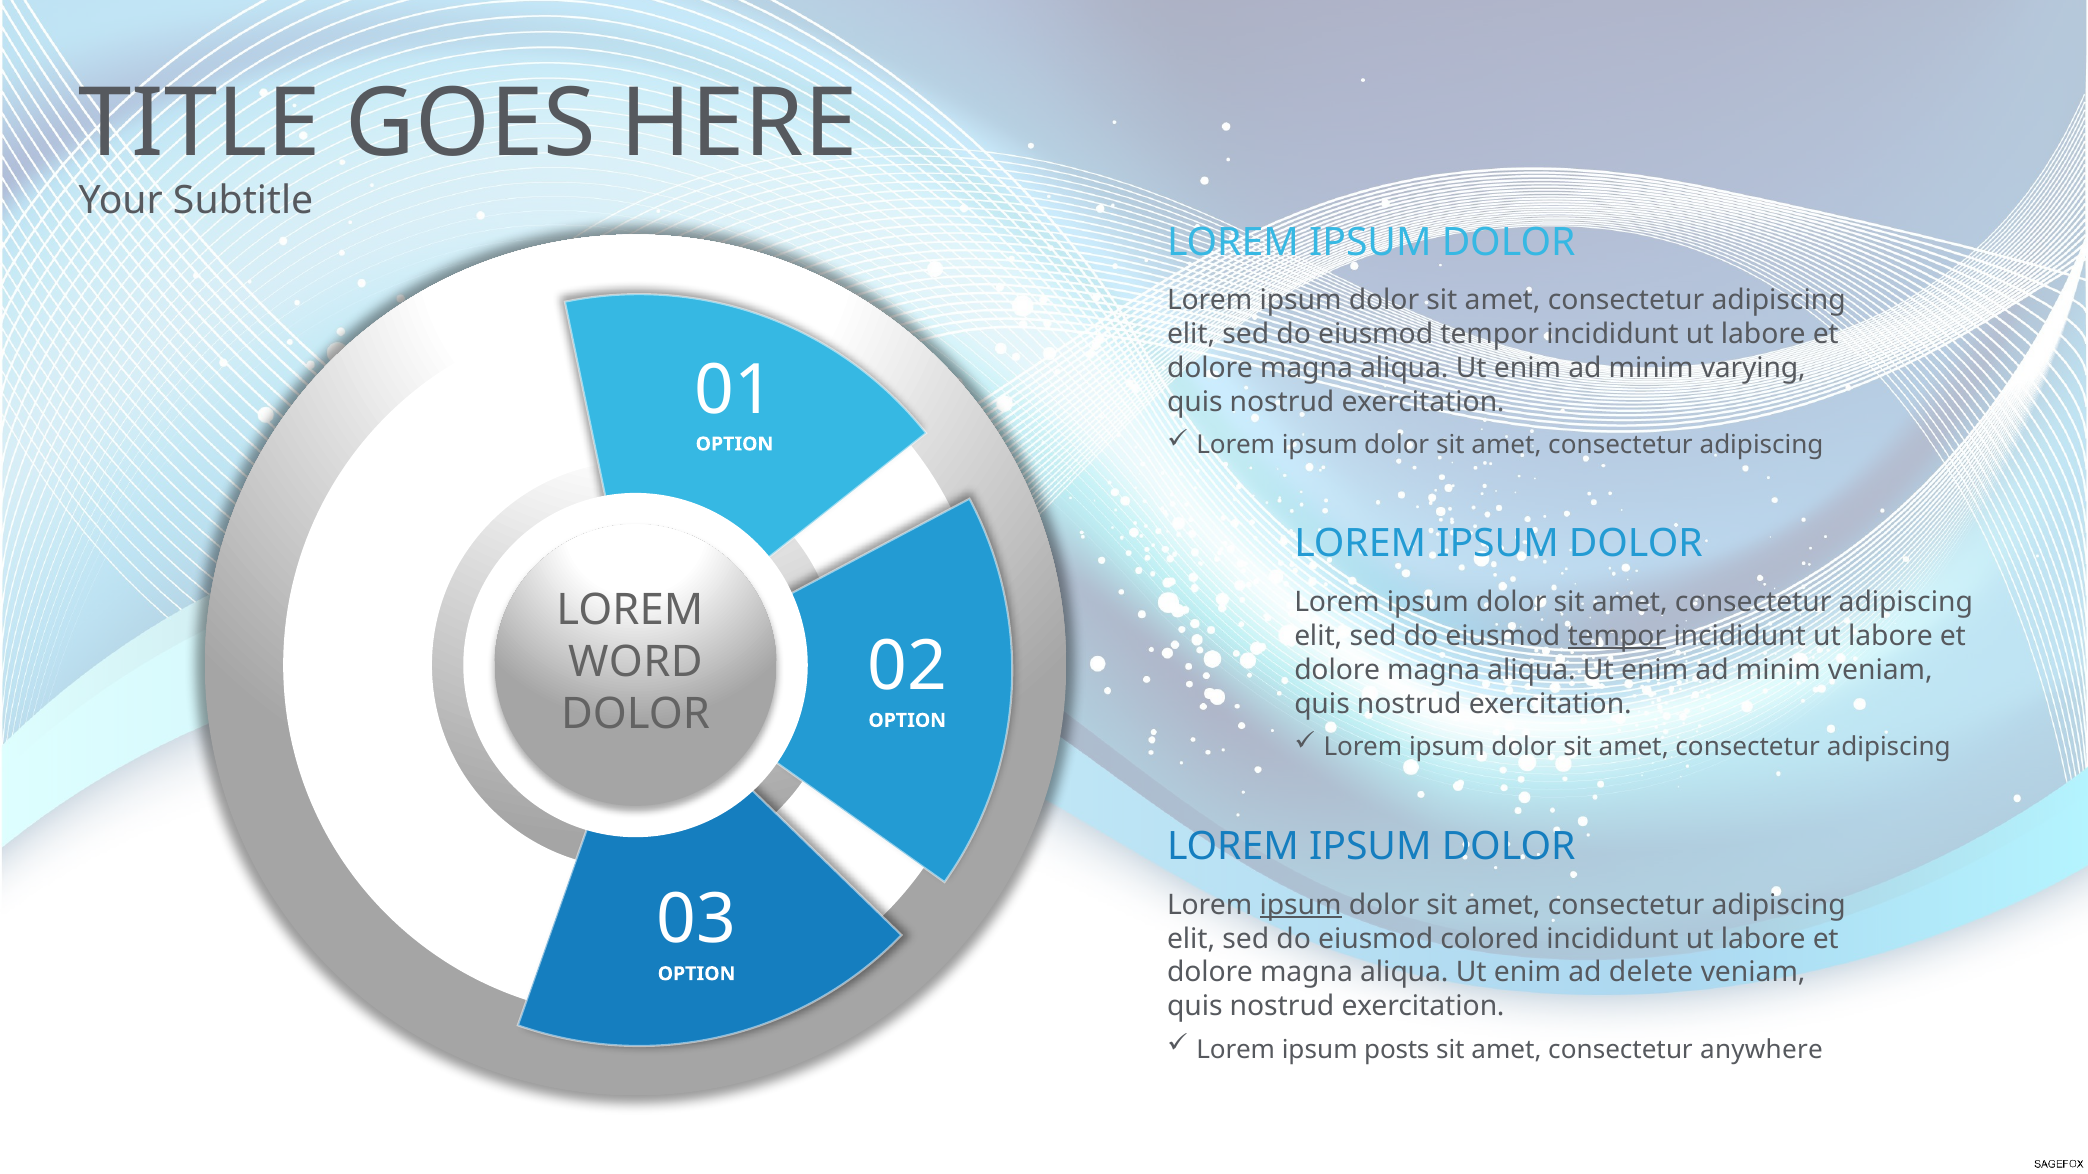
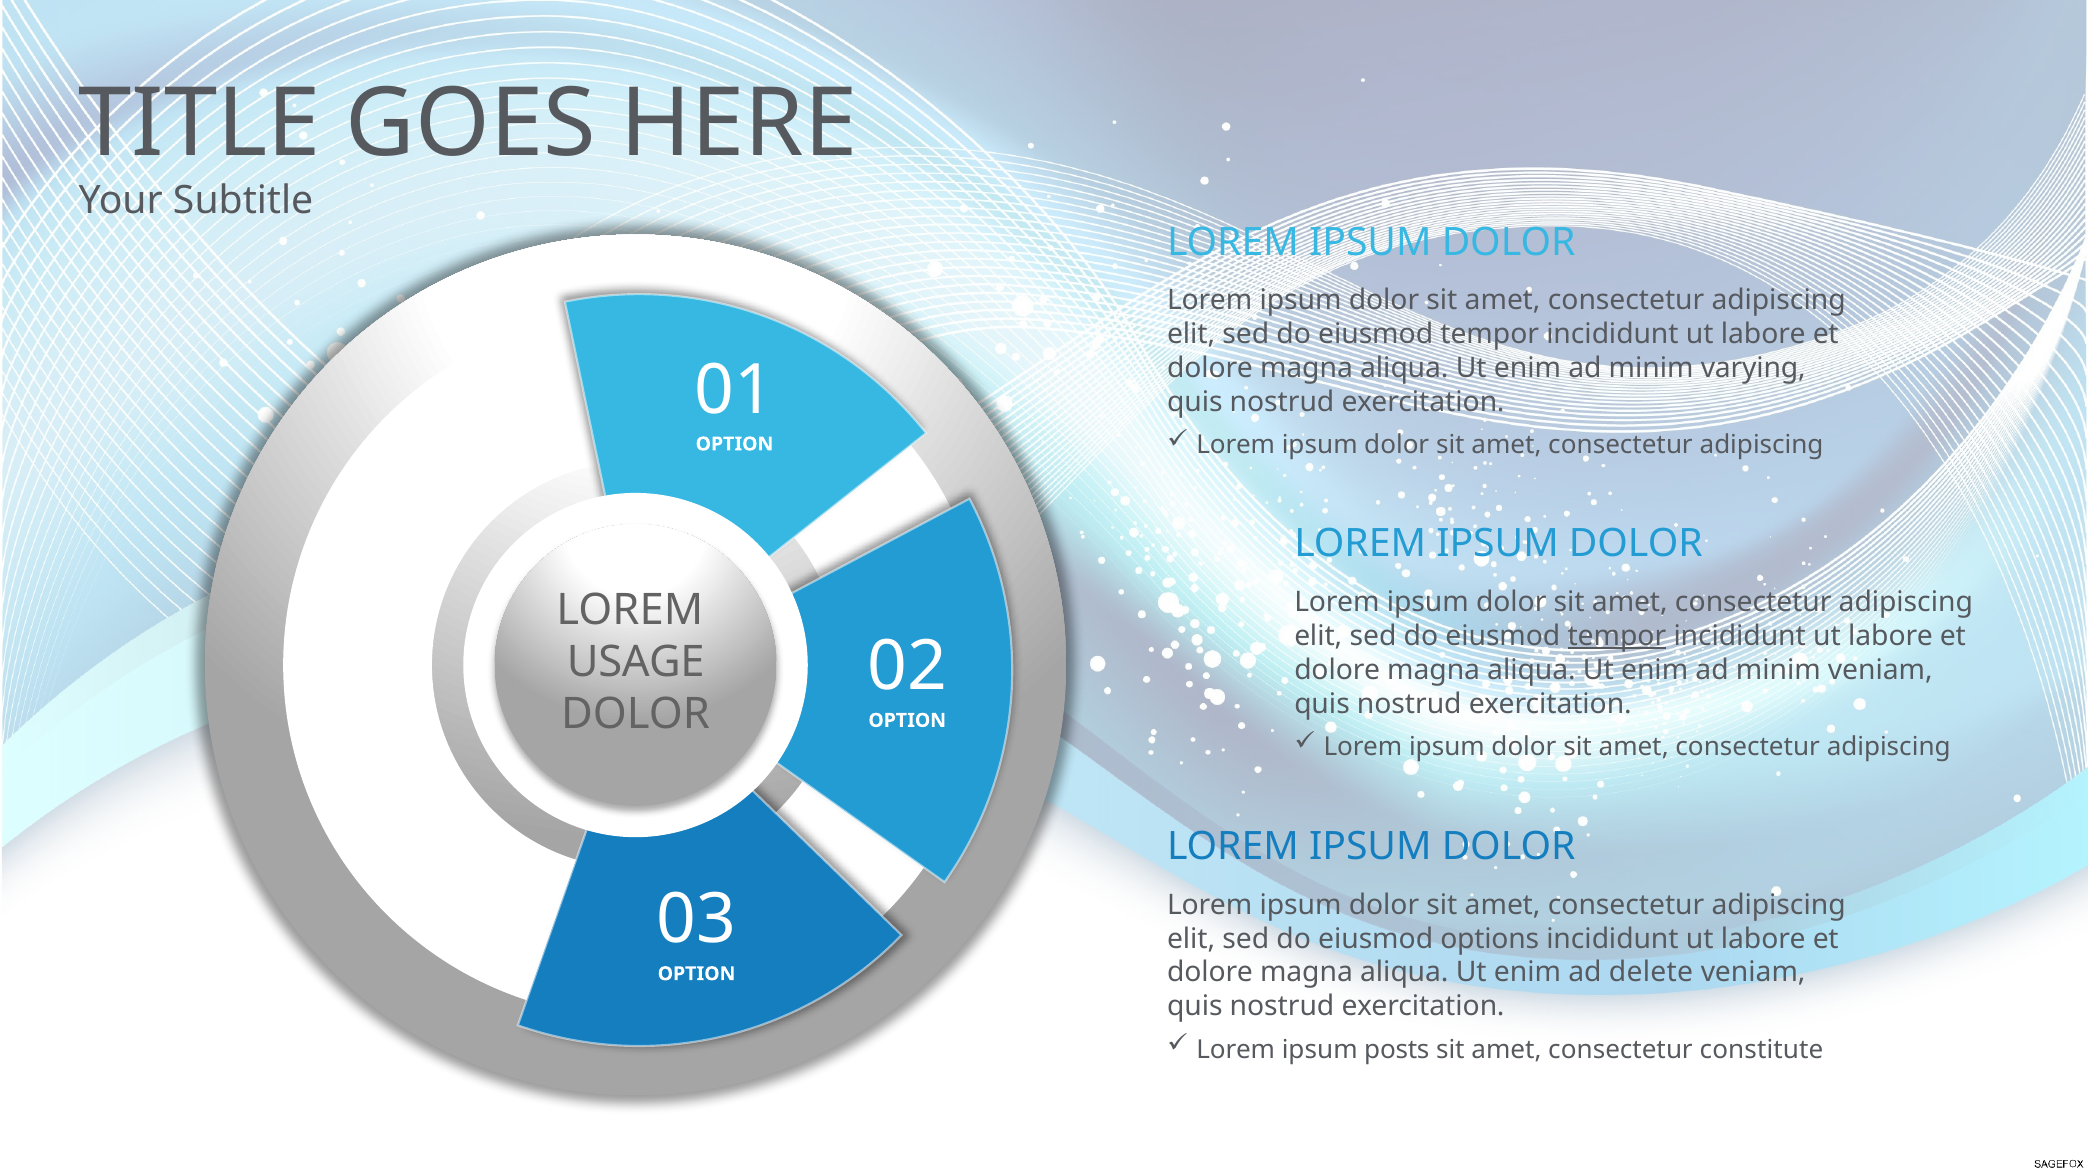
WORD: WORD -> USAGE (636, 662)
ipsum underline: present -> none (1301, 905)
colored: colored -> options (1490, 939)
anywhere: anywhere -> constitute (1762, 1050)
